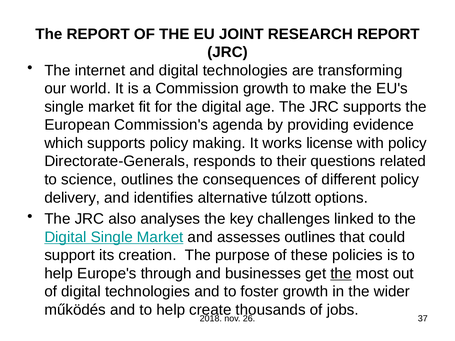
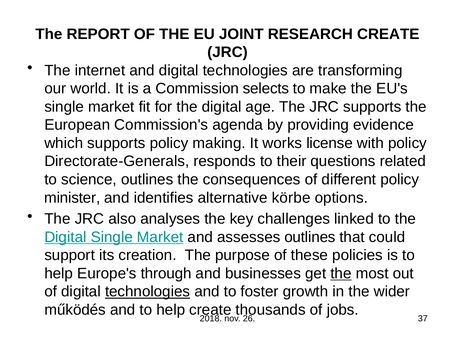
RESEARCH REPORT: REPORT -> CREATE (388, 34)
Commission growth: growth -> selects (266, 89)
delivery: delivery -> minister (72, 198)
túlzott: túlzott -> körbe (291, 198)
technologies underline: none -> present (148, 292)
